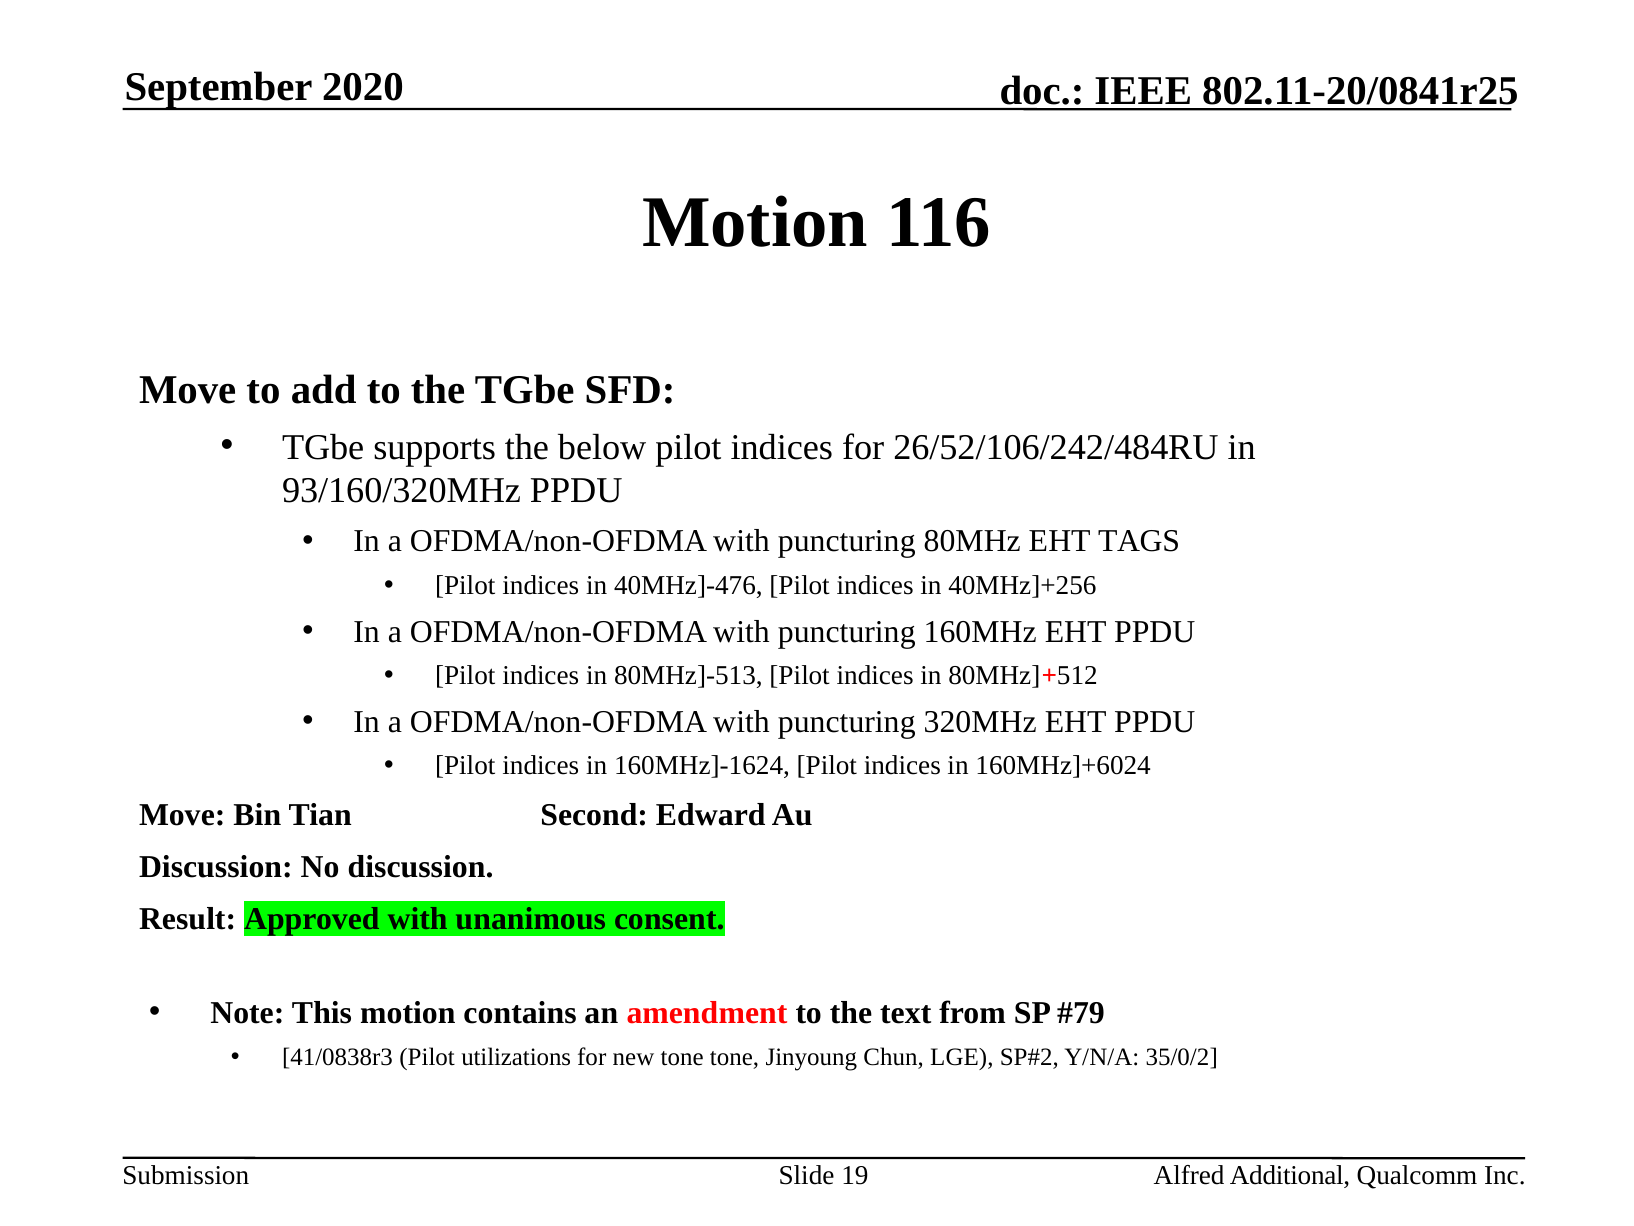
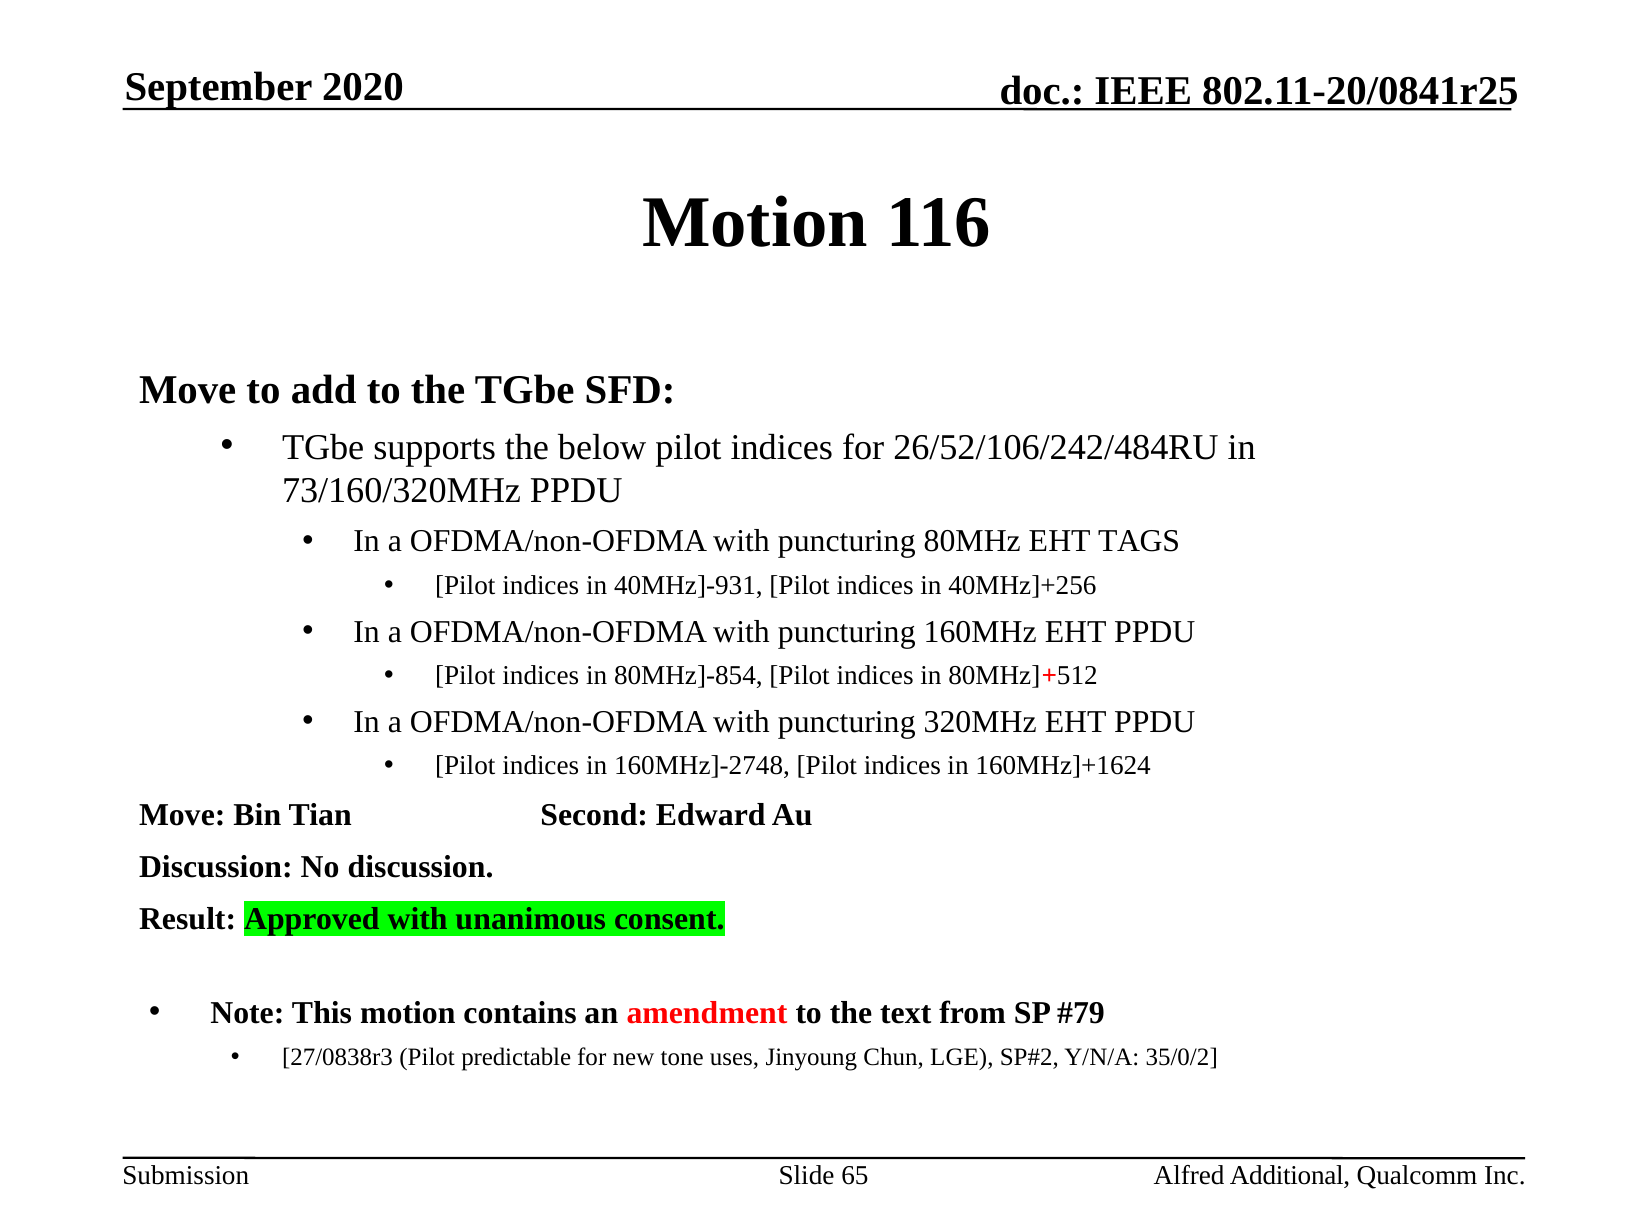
93/160/320MHz: 93/160/320MHz -> 73/160/320MHz (401, 490)
40MHz]-476: 40MHz]-476 -> 40MHz]-931 (688, 585)
80MHz]-513: 80MHz]-513 -> 80MHz]-854 (688, 675)
160MHz]-1624: 160MHz]-1624 -> 160MHz]-2748 (702, 766)
160MHz]+6024: 160MHz]+6024 -> 160MHz]+1624 (1063, 766)
41/0838r3: 41/0838r3 -> 27/0838r3 (337, 1057)
utilizations: utilizations -> predictable (516, 1057)
tone tone: tone -> uses (735, 1057)
19: 19 -> 65 (855, 1175)
